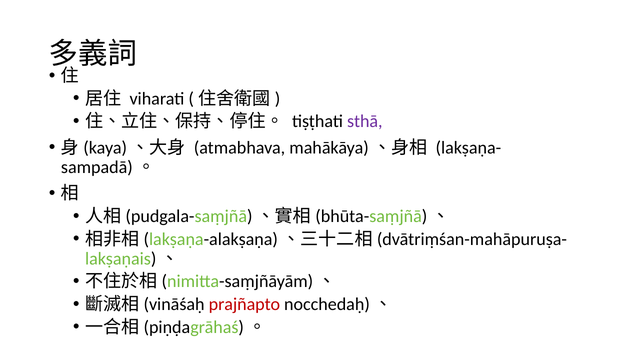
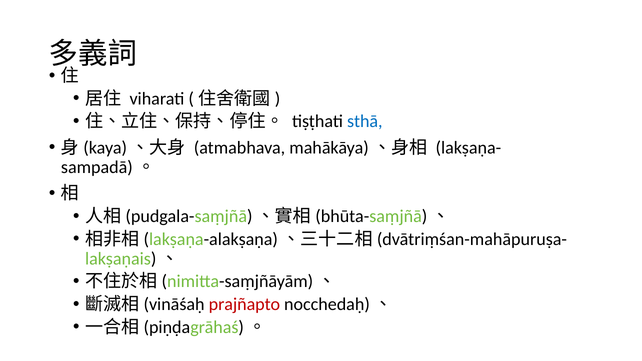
sthā colour: purple -> blue (365, 121)
